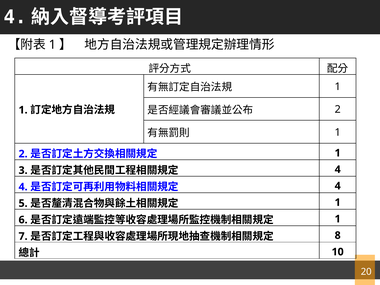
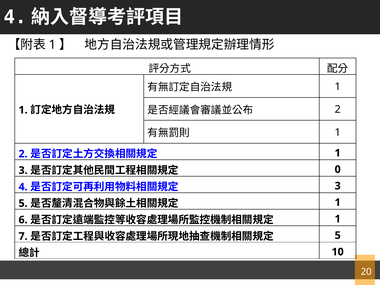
4: 4 -> 0 (338, 169)
4: 4 -> 3 (338, 186)
8: 8 -> 5 (338, 235)
